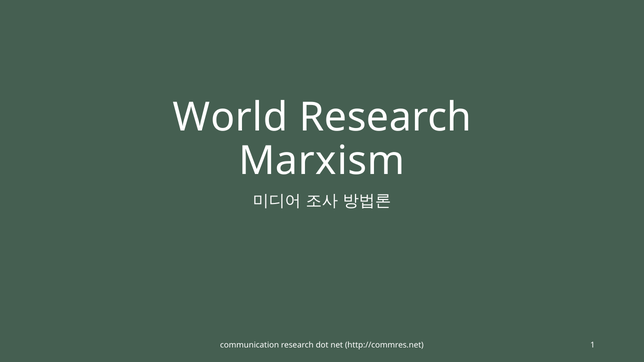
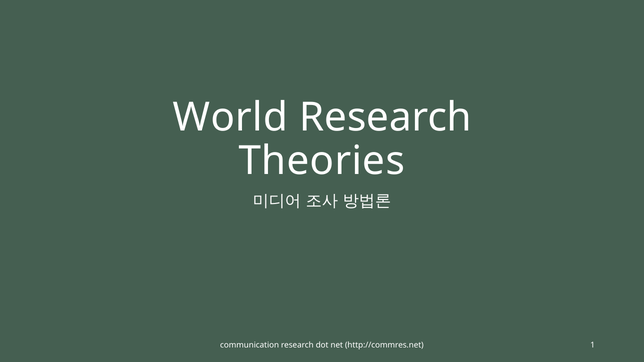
Marxism: Marxism -> Theories (322, 161)
